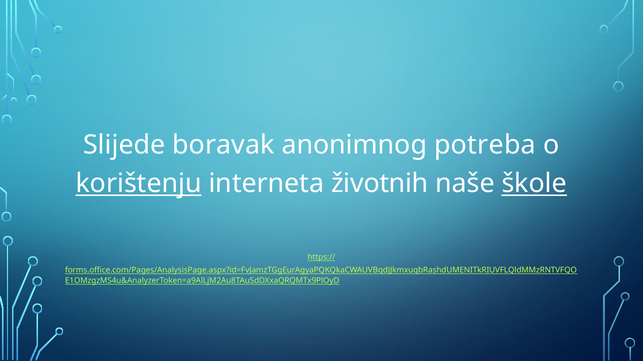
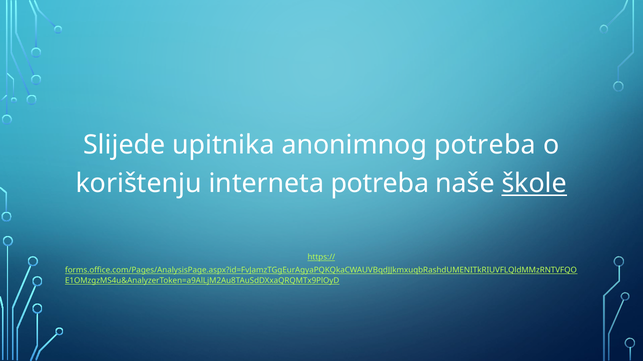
boravak: boravak -> upitnika (223, 145)
korištenju underline: present -> none (139, 184)
interneta životnih: životnih -> potreba (380, 184)
